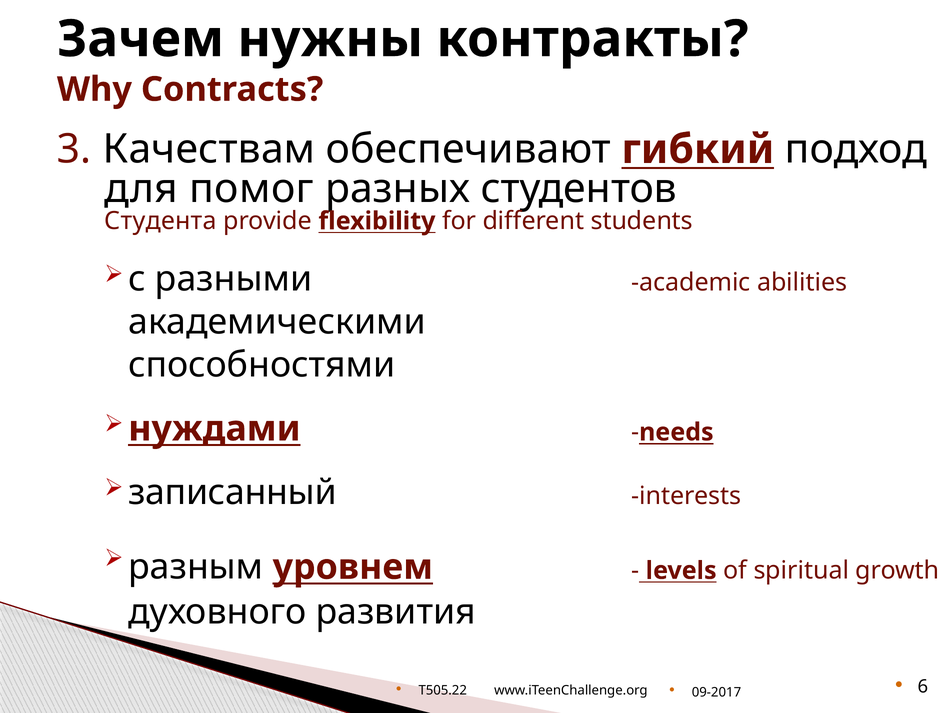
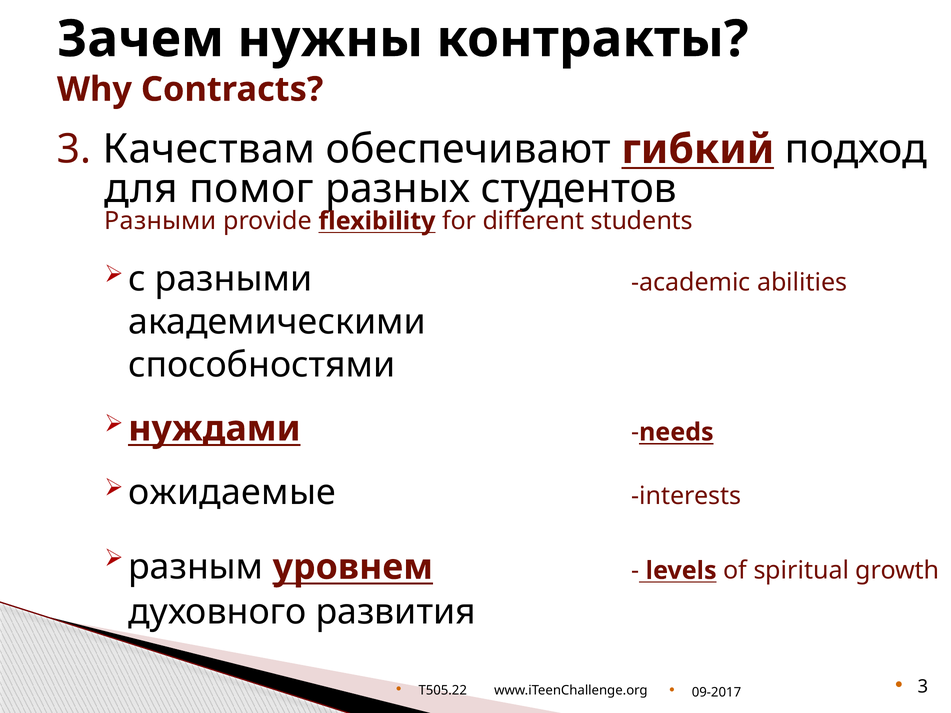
Студента: Студента -> Разными (160, 221)
записанный: записанный -> ожидаемые (232, 493)
6: 6 -> 3 (923, 687)
